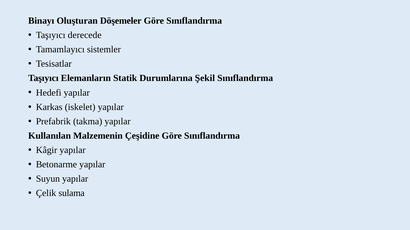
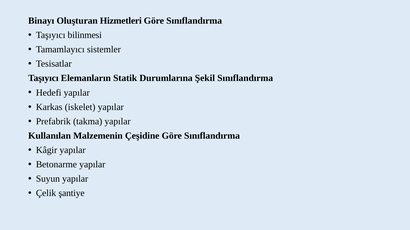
Döşemeler: Döşemeler -> Hizmetleri (121, 21)
derecede: derecede -> bilinmesi (85, 35)
sulama: sulama -> şantiye (72, 194)
